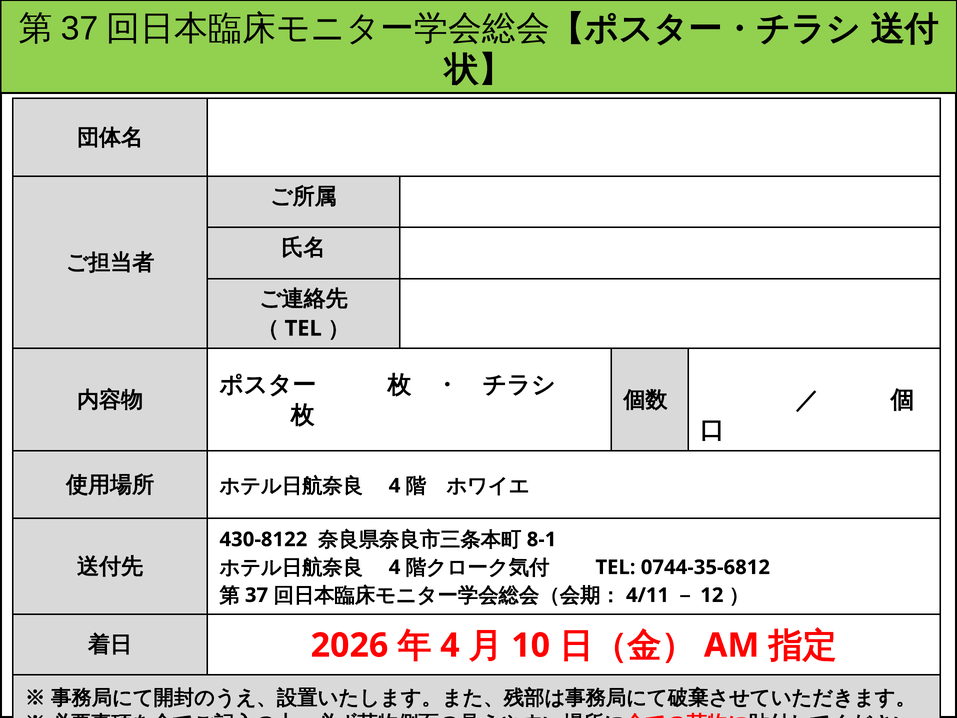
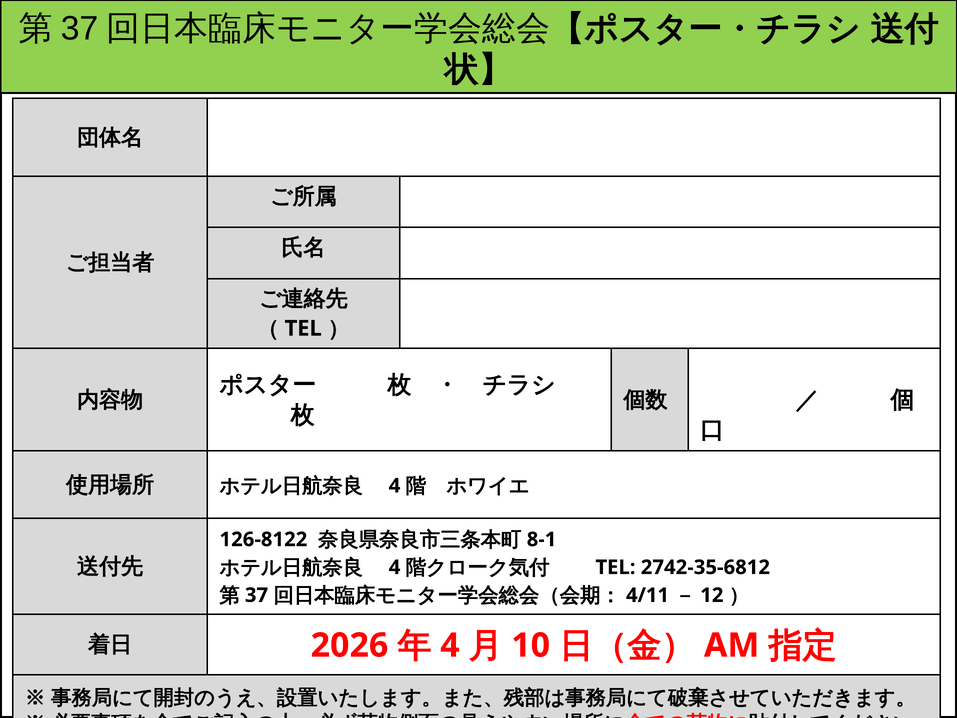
430-8122: 430-8122 -> 126-8122 (263, 539)
0744-35-6812: 0744-35-6812 -> 2742-35-6812 (705, 567)
